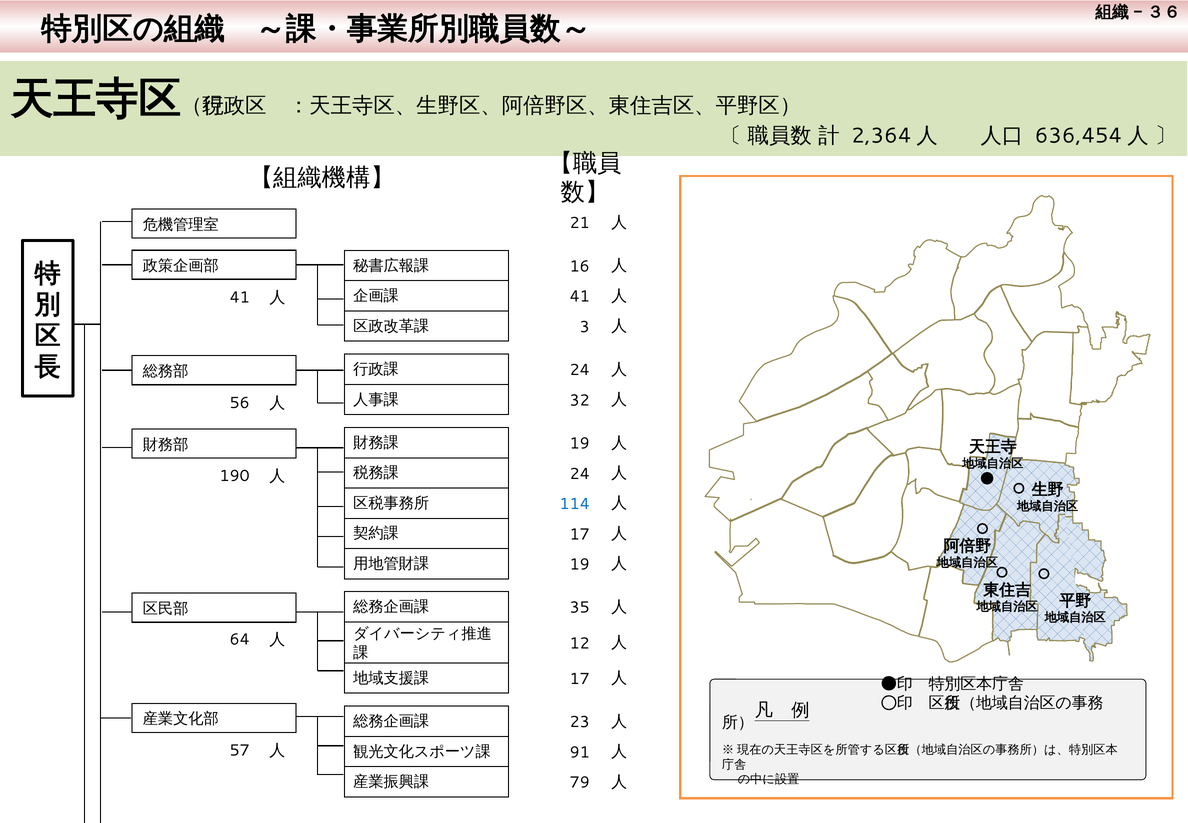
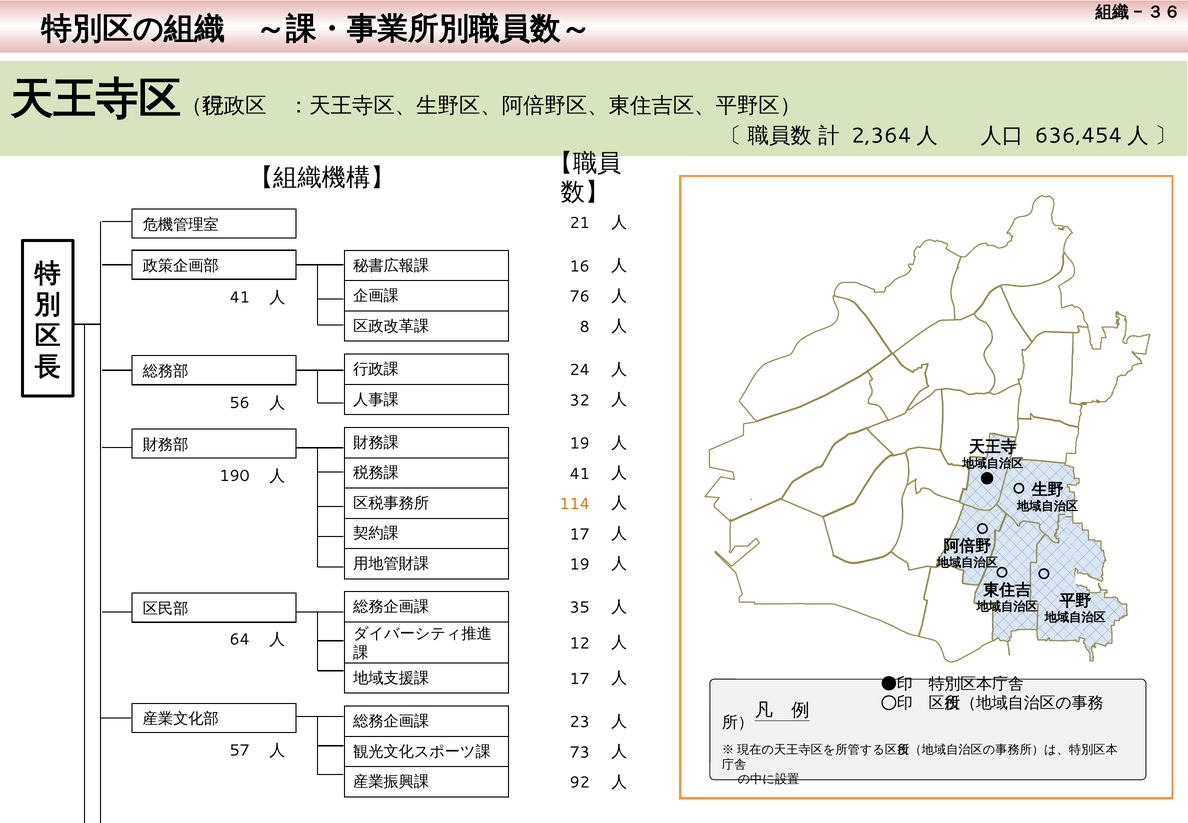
41: 41 -> 76 (580, 296)
3: 3 -> 8 (585, 327)
24: 24 -> 41 (580, 473)
114 colour: blue -> orange (575, 504)
91: 91 -> 73 (580, 752)
79: 79 -> 92 (580, 782)
